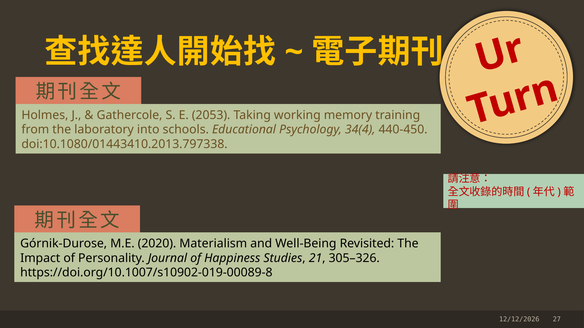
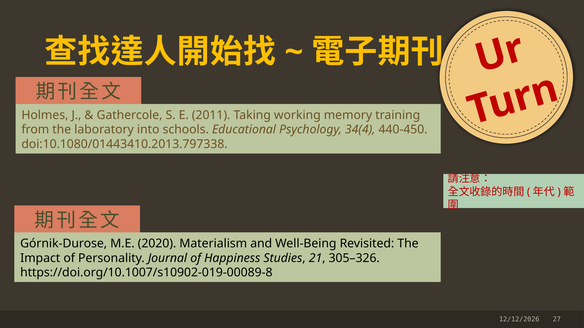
2053: 2053 -> 2011 (211, 115)
